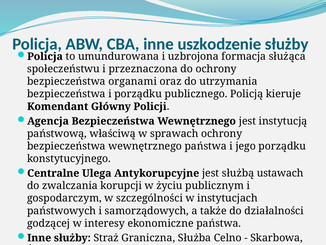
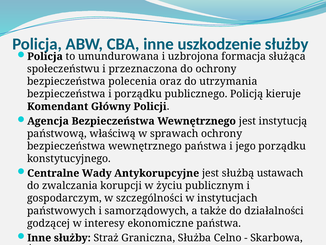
organami: organami -> polecenia (133, 81)
Ulega: Ulega -> Wady (97, 173)
